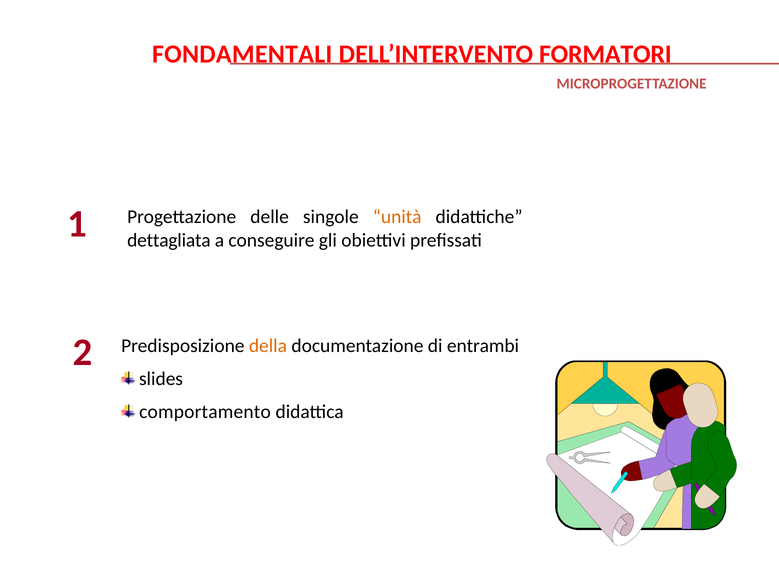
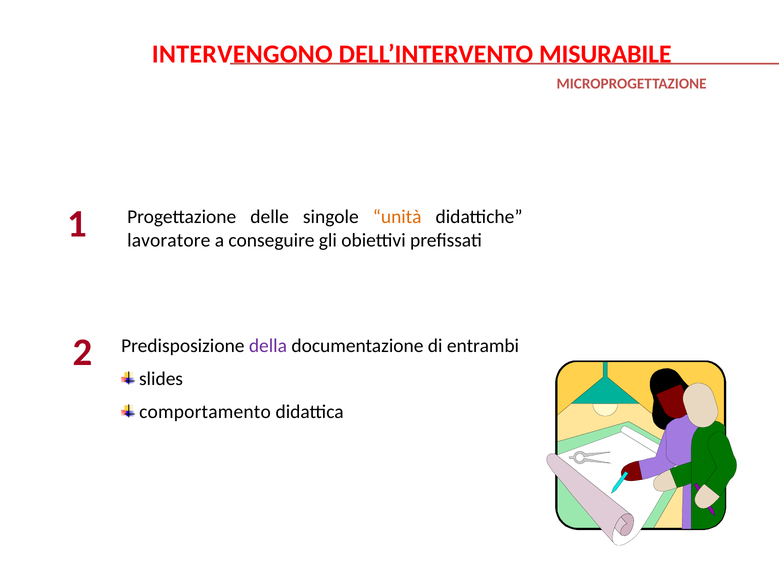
FONDAMENTALI: FONDAMENTALI -> INTERVENGONO (242, 54)
FORMATORI: FORMATORI -> MISURABILE (605, 54)
dettagliata: dettagliata -> lavoratore (169, 240)
della colour: orange -> purple (268, 346)
